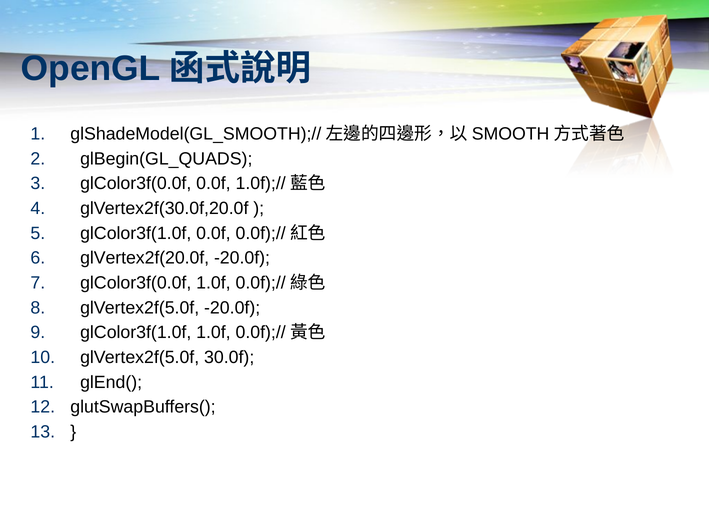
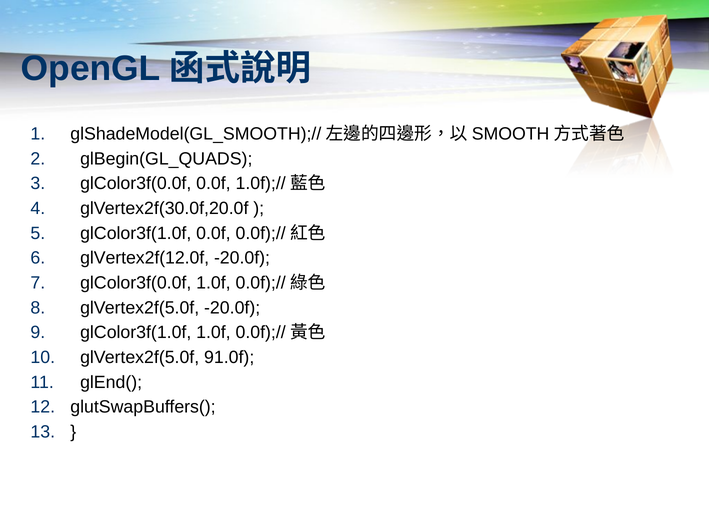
glVertex2f(20.0f: glVertex2f(20.0f -> glVertex2f(12.0f (145, 258)
30.0f: 30.0f -> 91.0f (229, 357)
